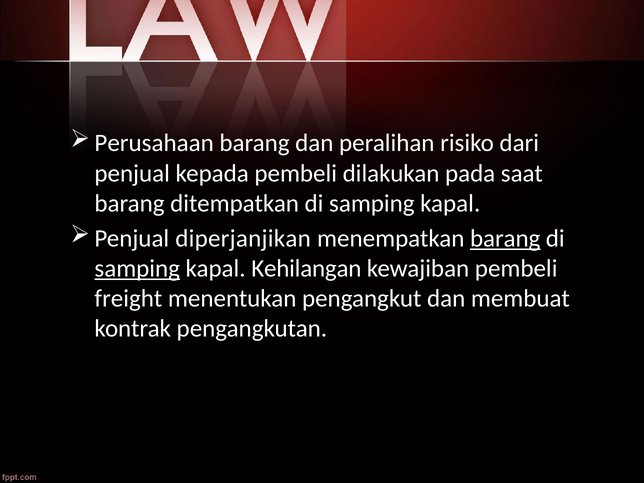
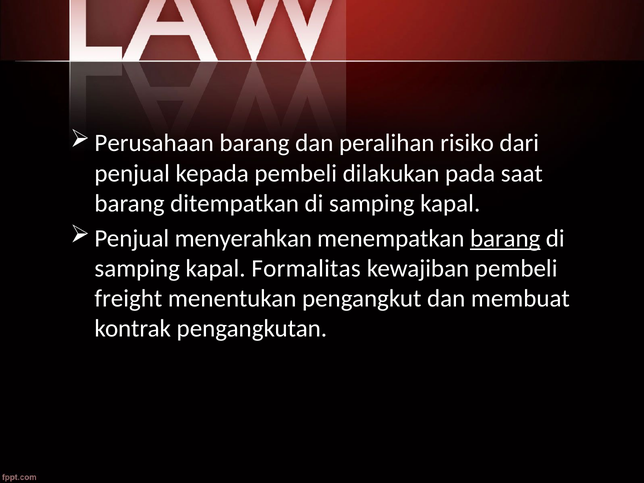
diperjanjikan: diperjanjikan -> menyerahkan (243, 238)
samping underline: present -> none (137, 269)
Kehilangan: Kehilangan -> Formalitas (306, 269)
